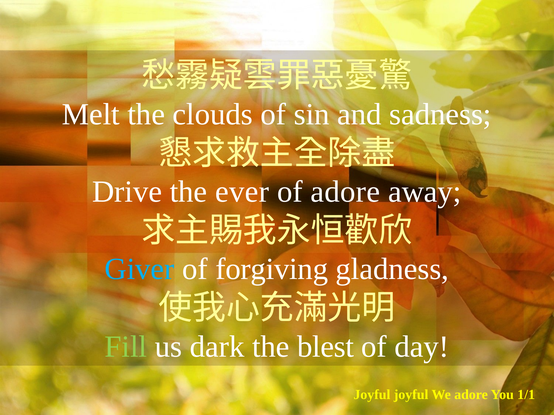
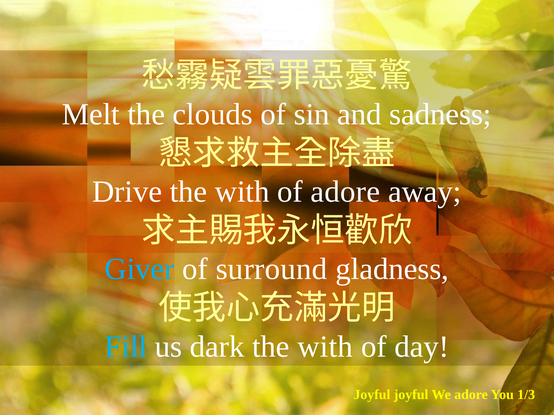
Drive the ever: ever -> with (242, 192)
forgiving: forgiving -> surround (271, 270)
Fill colour: light green -> light blue (126, 347)
blest: blest -> with (325, 347)
1/1: 1/1 -> 1/3 (526, 395)
